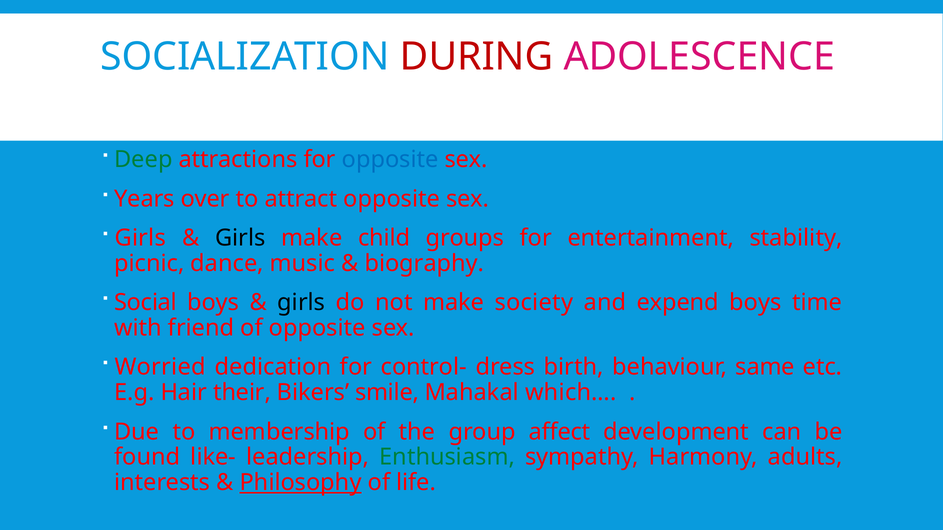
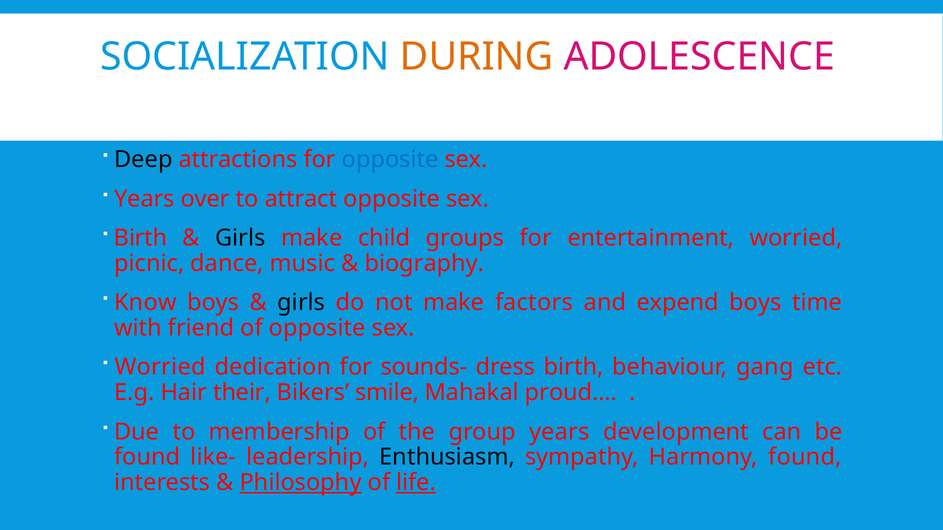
DURING colour: red -> orange (477, 57)
Deep colour: green -> black (143, 160)
Girls: Girls -> Birth (141, 238)
entertainment stability: stability -> worried (796, 238)
Social: Social -> Know (145, 303)
society: society -> factors (534, 303)
control-: control- -> sounds- (424, 367)
same: same -> gang (765, 367)
which…: which… -> proud… (571, 393)
group affect: affect -> years (559, 432)
Enthusiasm colour: green -> black (447, 458)
Harmony adults: adults -> found (805, 458)
life underline: none -> present (416, 483)
